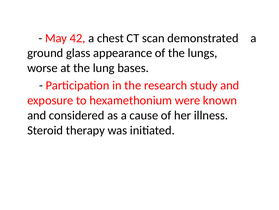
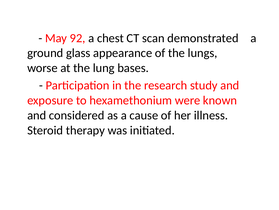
42: 42 -> 92 (78, 38)
